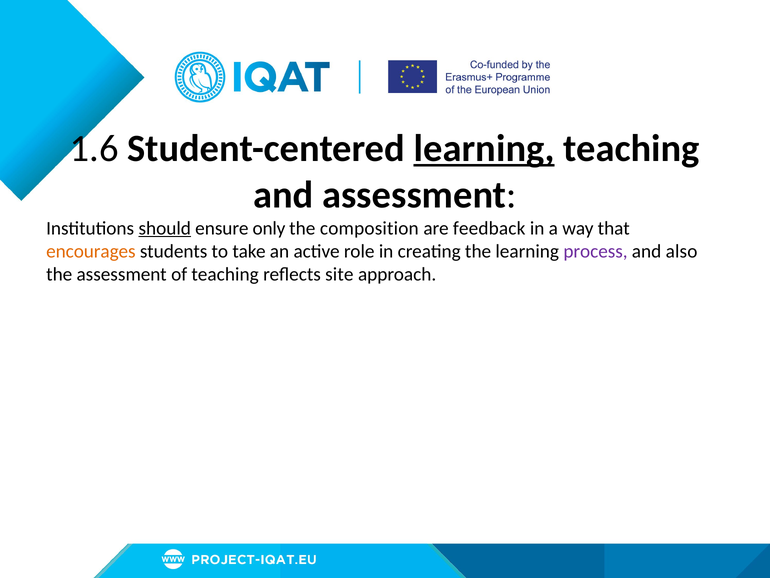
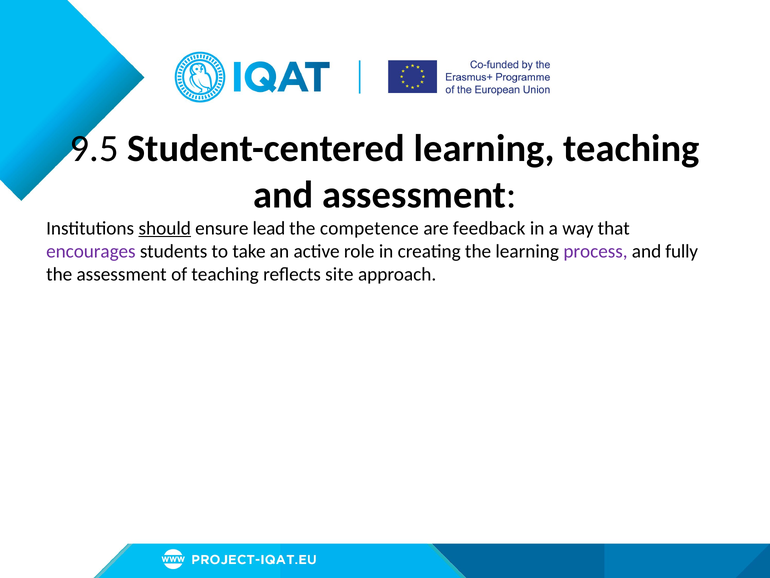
1.6: 1.6 -> 9.5 (94, 149)
learning underline: present -> none (484, 149)
only: only -> lead (269, 228)
composition: composition -> competence (369, 228)
encourages colour: orange -> purple (91, 251)
also: also -> fully (682, 251)
